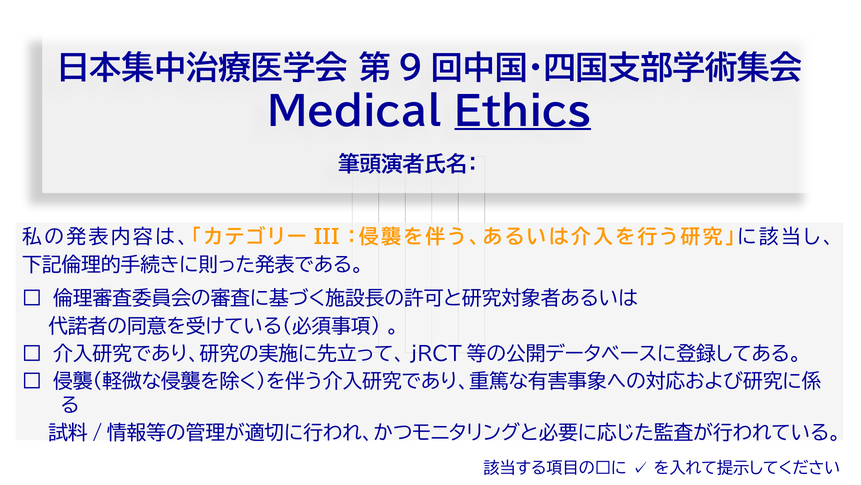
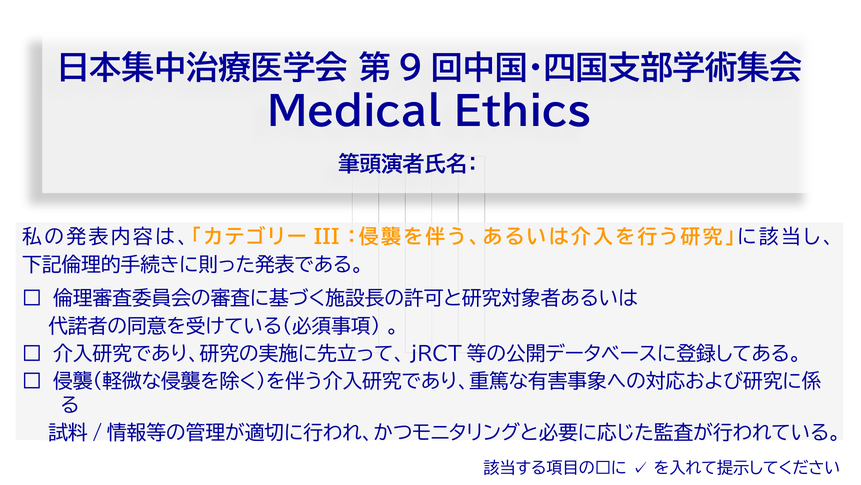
Ethics underline: present -> none (523, 112)
